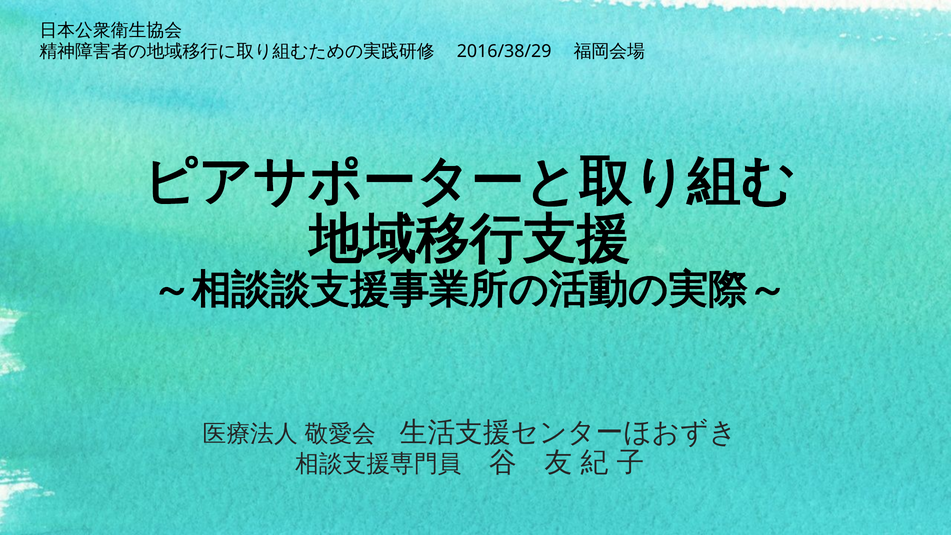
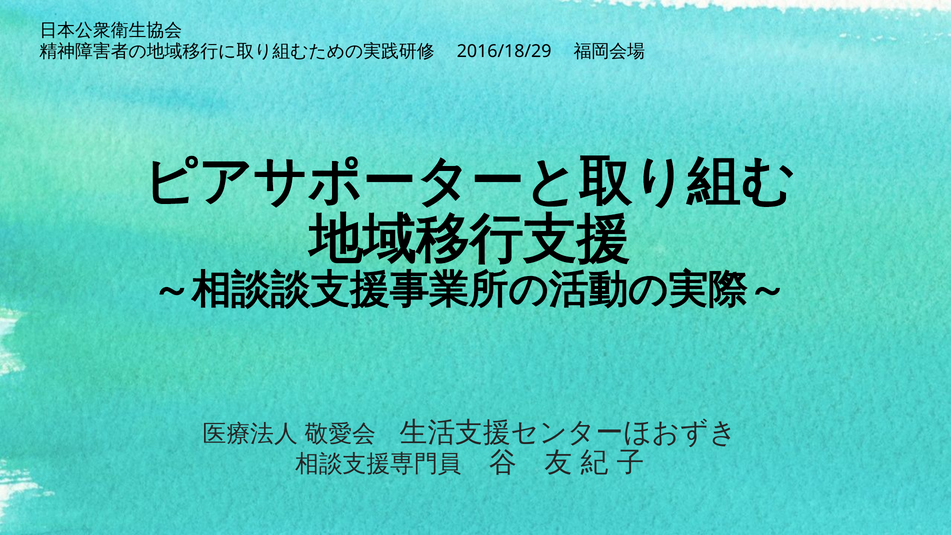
2016/38/29: 2016/38/29 -> 2016/18/29 (504, 52)
